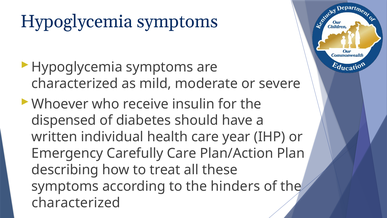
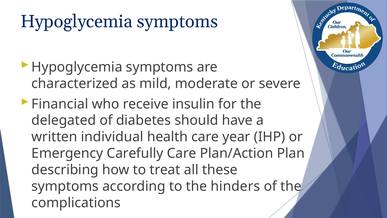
Whoever: Whoever -> Financial (60, 104)
dispensed: dispensed -> delegated (64, 120)
characterized: characterized -> complications (76, 203)
